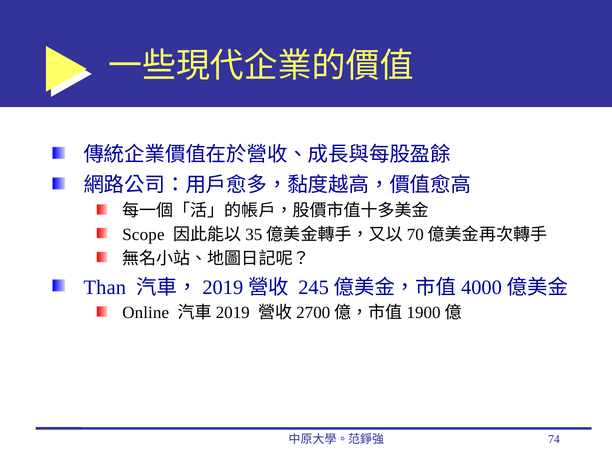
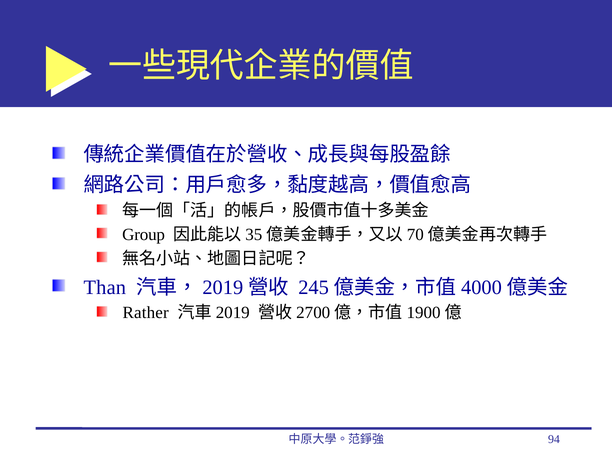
Scope: Scope -> Group (144, 235)
Online: Online -> Rather (146, 313)
74: 74 -> 94 (554, 439)
